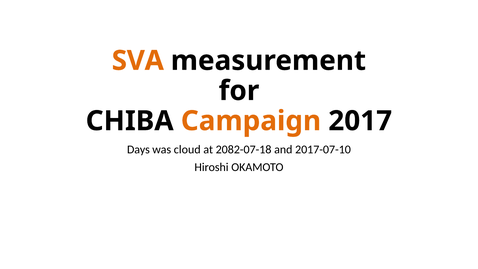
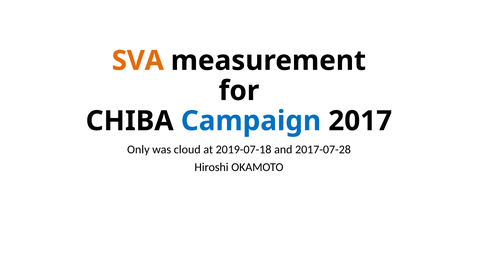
Campaign colour: orange -> blue (251, 121)
Days: Days -> Only (138, 149)
2082-07-18: 2082-07-18 -> 2019-07-18 (244, 149)
2017-07-10: 2017-07-10 -> 2017-07-28 (323, 149)
